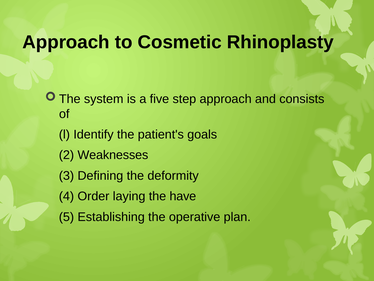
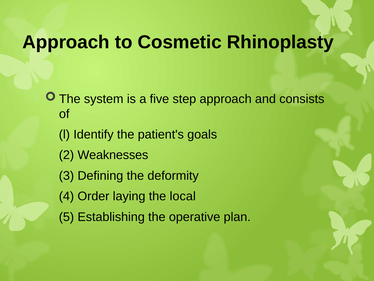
have: have -> local (183, 196)
